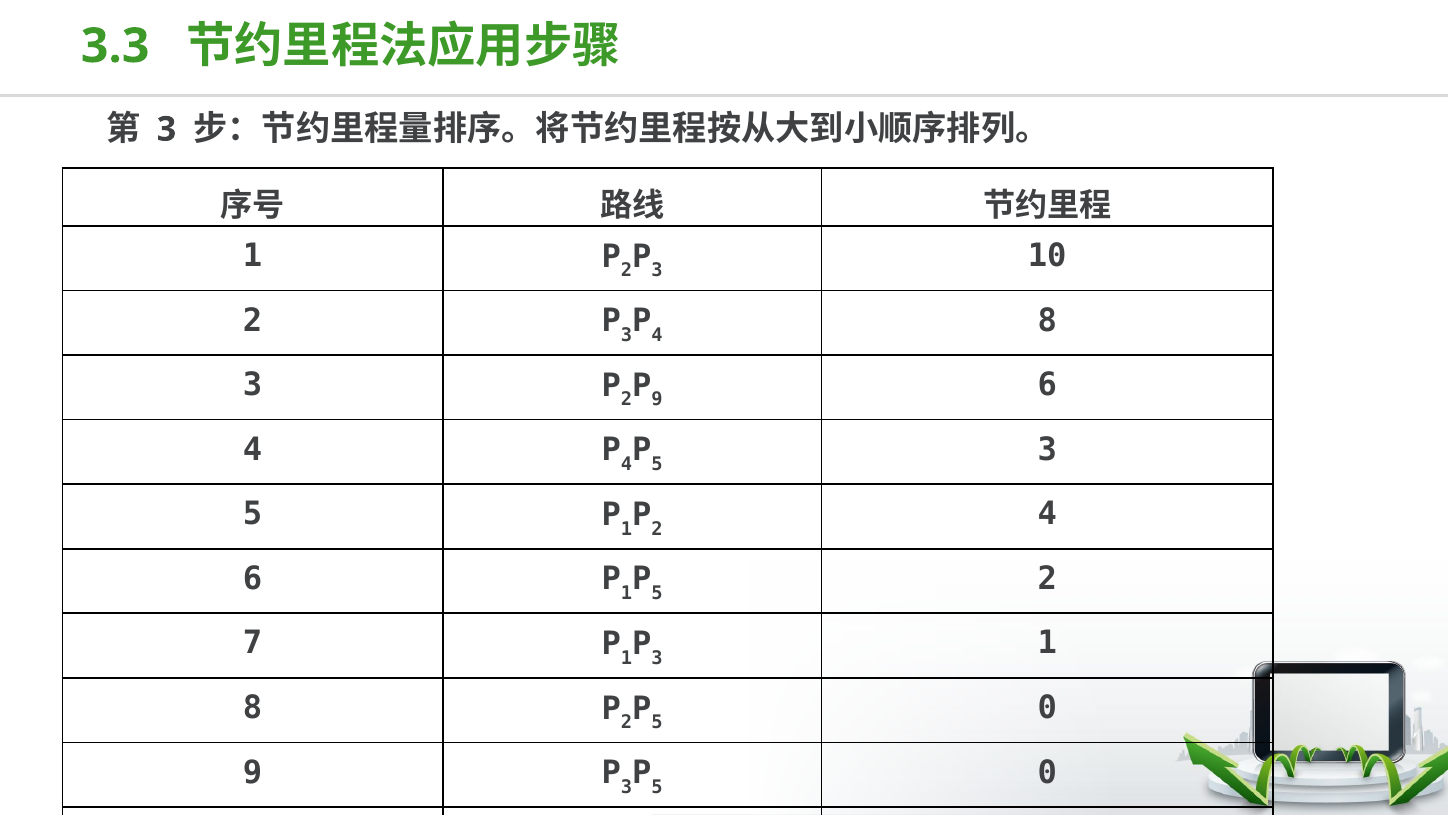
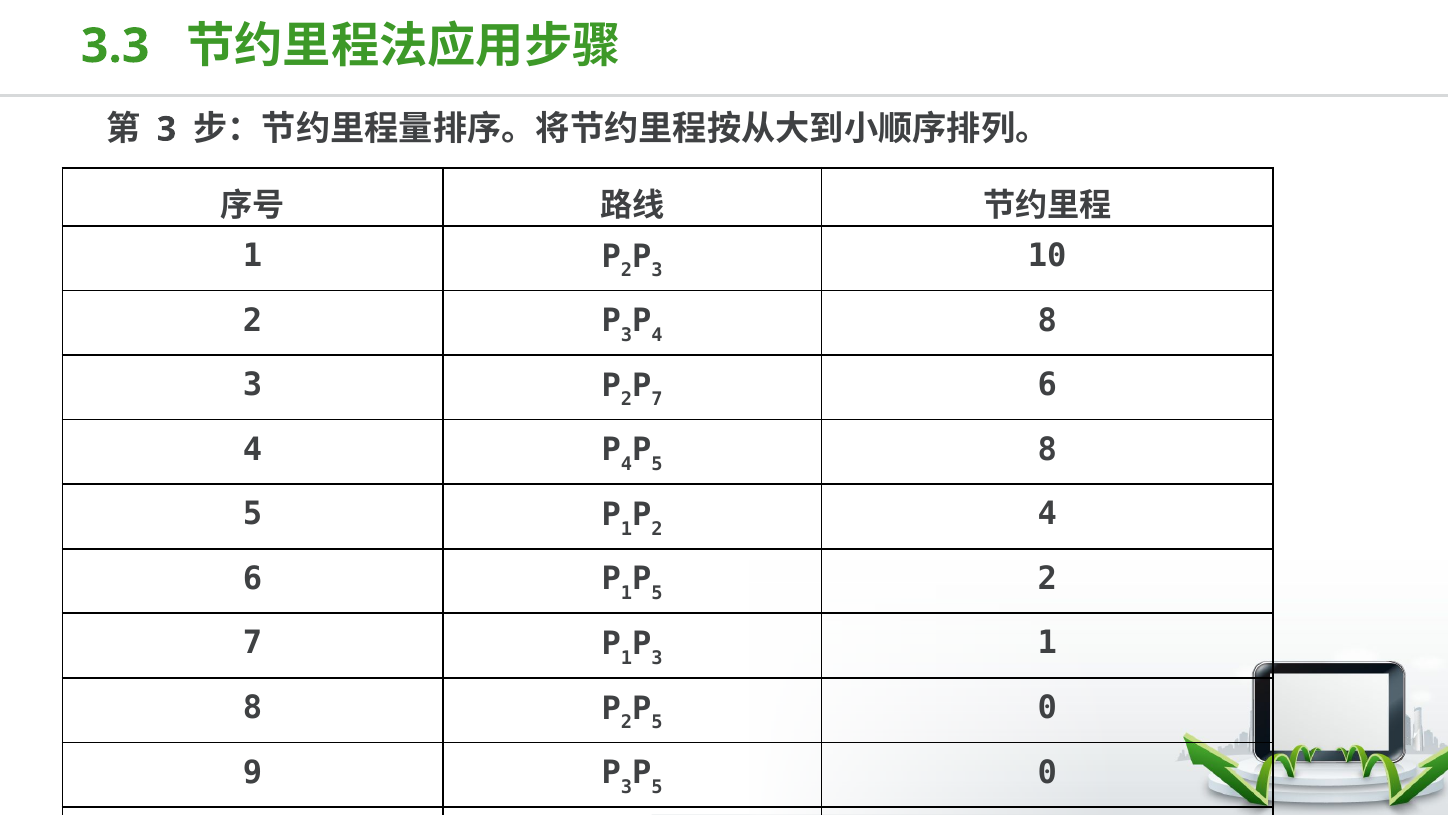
9: 9 -> 7 (657, 400)
5 3: 3 -> 8 (1047, 449)
